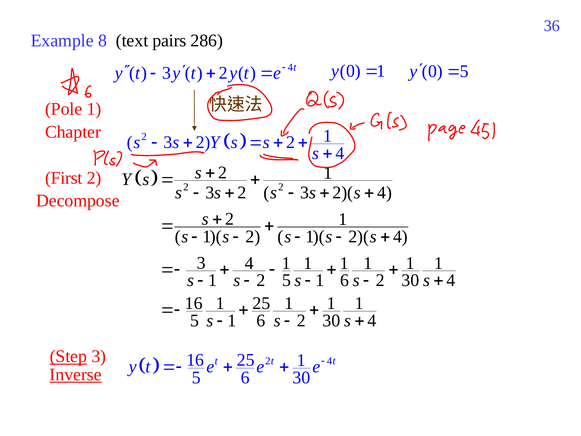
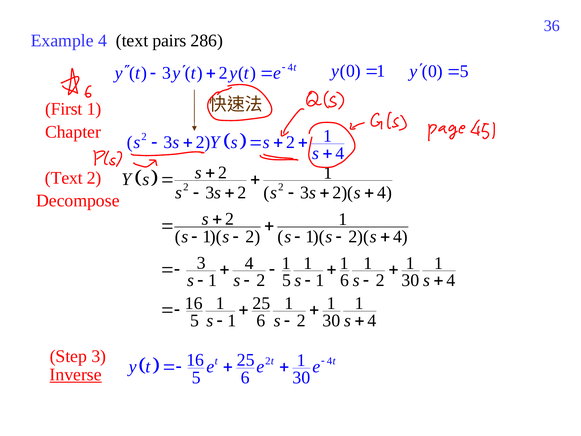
Example 8: 8 -> 4 (103, 40)
Pole: Pole -> First (64, 109)
First: First -> Text (64, 178)
Step underline: present -> none (68, 356)
